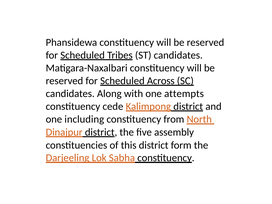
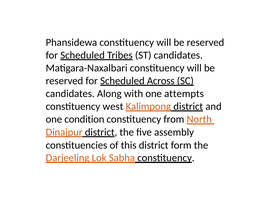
cede: cede -> west (113, 106)
including: including -> condition (84, 119)
